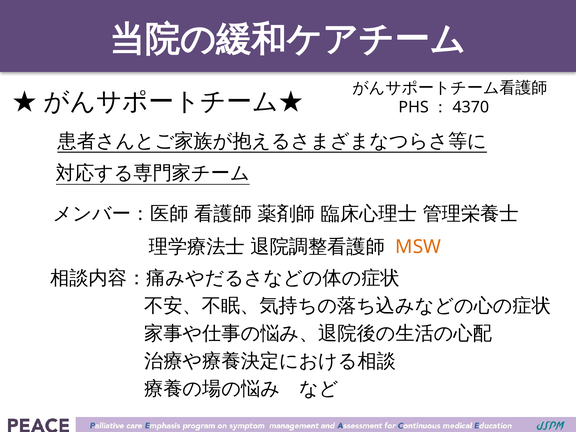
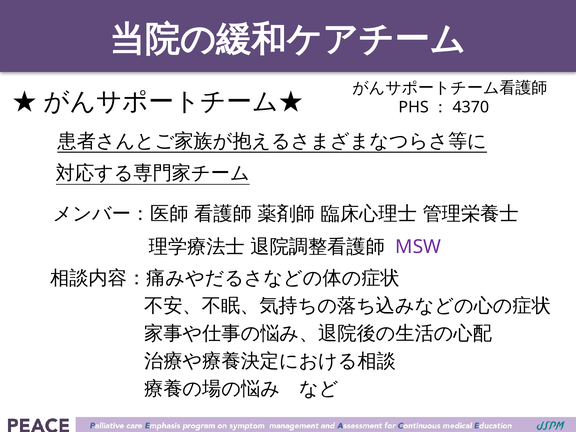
MSW colour: orange -> purple (418, 247)
